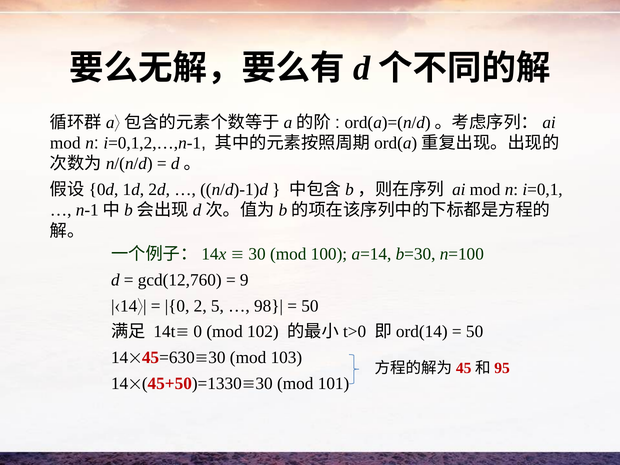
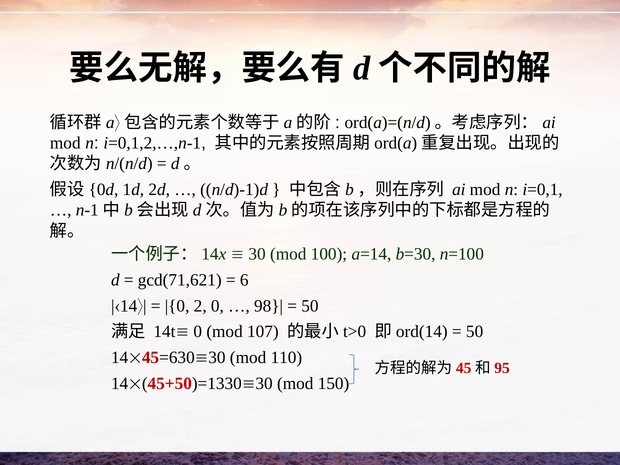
gcd(12,760: gcd(12,760 -> gcd(71,621 (180, 280)
9: 9 -> 6 (244, 280)
2 5: 5 -> 0 (217, 306)
102: 102 -> 107 (263, 332)
103: 103 -> 110 (286, 358)
101: 101 -> 150 (334, 383)
